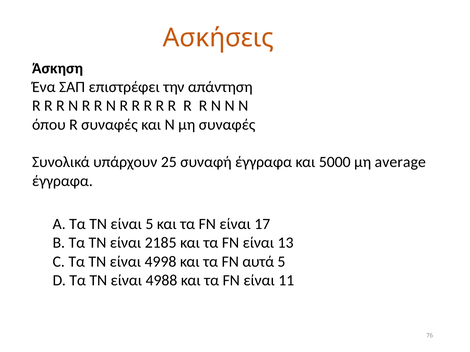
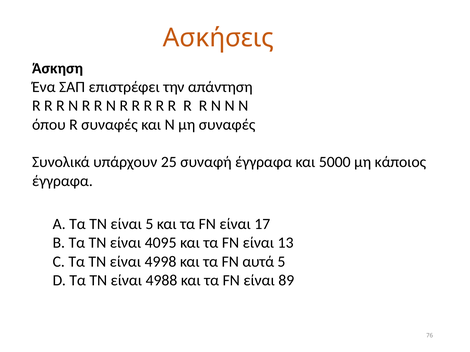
average: average -> κάποιος (400, 162)
2185: 2185 -> 4095 (161, 243)
11: 11 -> 89 (286, 281)
